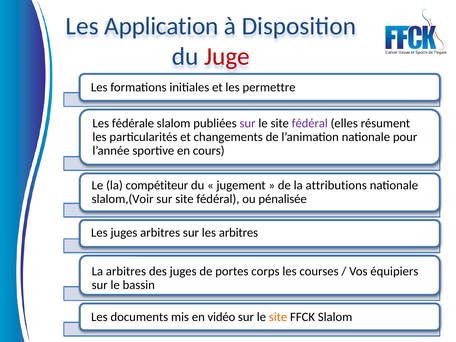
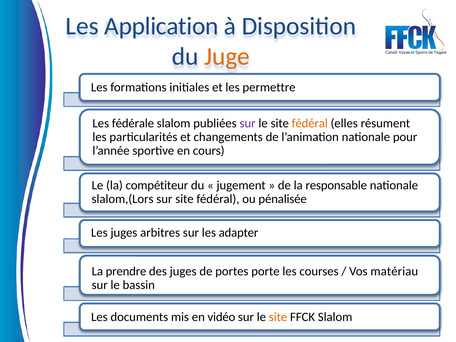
Juge colour: red -> orange (227, 57)
fédéral colour: purple -> orange (310, 123)
attributions: attributions -> responsable (336, 185)
slalom,(Voir: slalom,(Voir -> slalom,(Lors (123, 199)
les arbitres: arbitres -> adapter (238, 233)
La arbitres: arbitres -> prendre (126, 271)
corps: corps -> porte (265, 271)
équipiers: équipiers -> matériau (394, 271)
